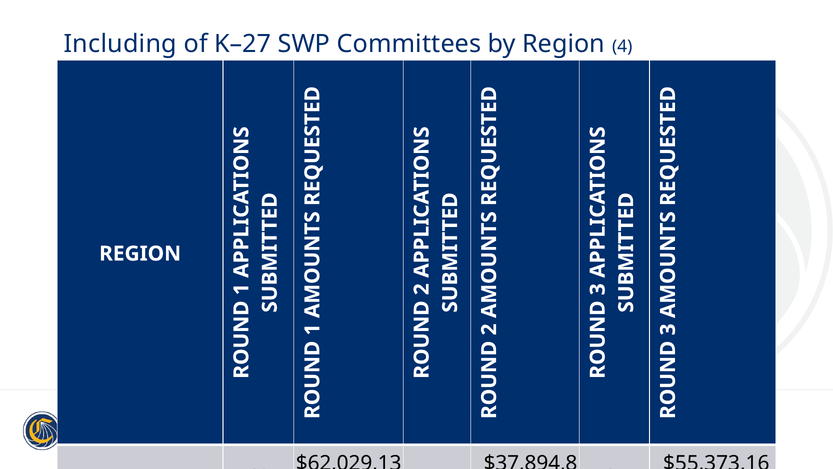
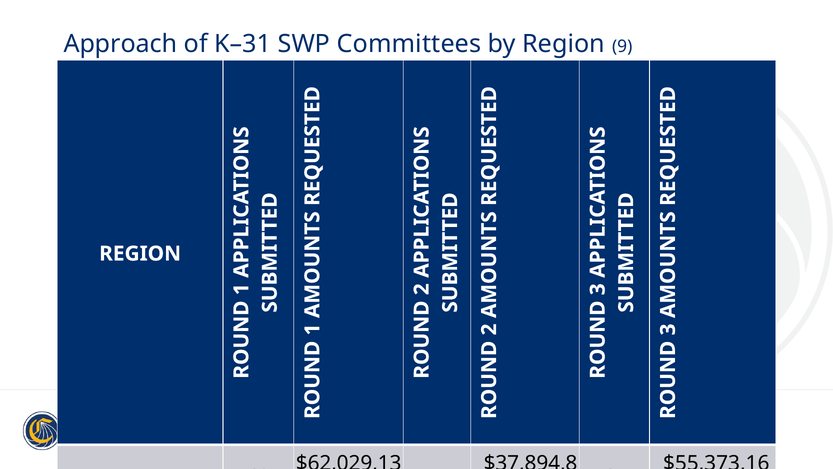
Including: Including -> Approach (120, 44)
K–27: K–27 -> K–31 (243, 44)
4: 4 -> 9 (622, 46)
